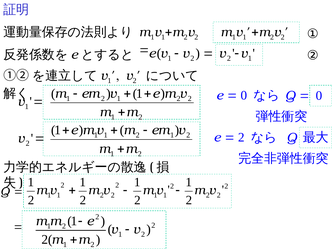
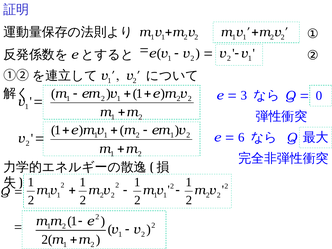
0: 0 -> 3 (244, 95)
2: 2 -> 6 (241, 137)
